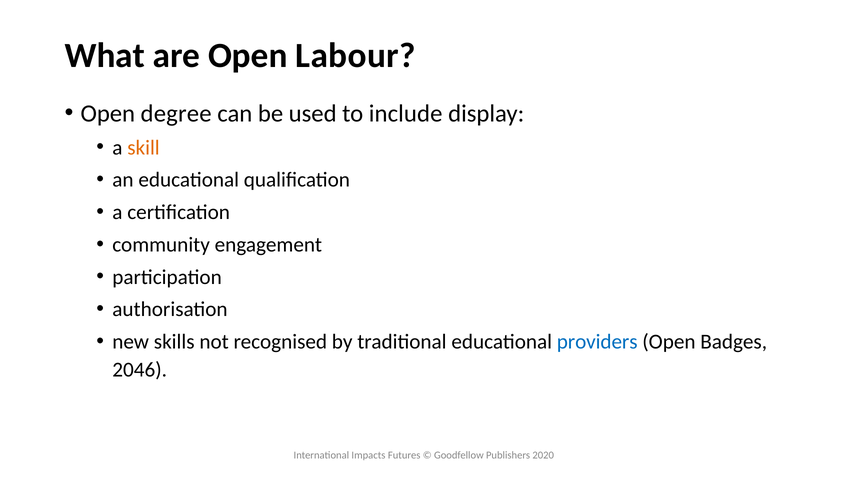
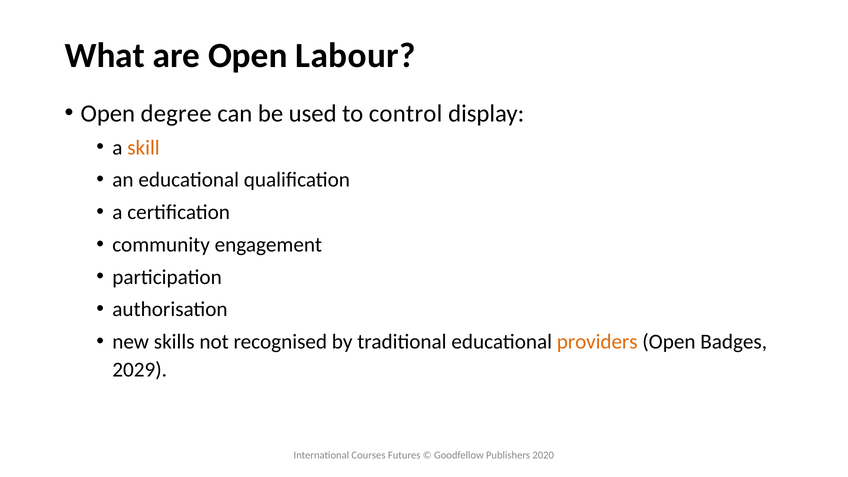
include: include -> control (406, 113)
providers colour: blue -> orange (597, 342)
2046: 2046 -> 2029 (140, 370)
Impacts: Impacts -> Courses (369, 455)
